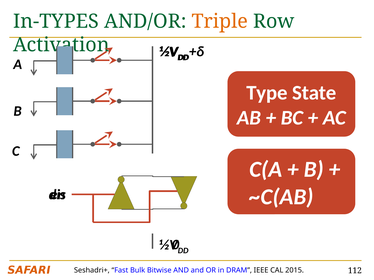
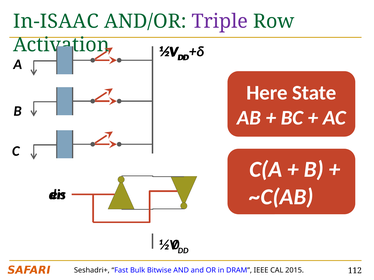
In-TYPES: In-TYPES -> In-ISAAC (56, 21)
Triple colour: orange -> purple (220, 21)
Type: Type -> Here (267, 93)
